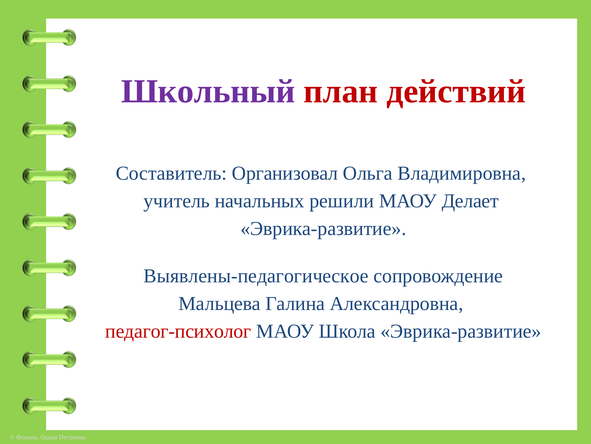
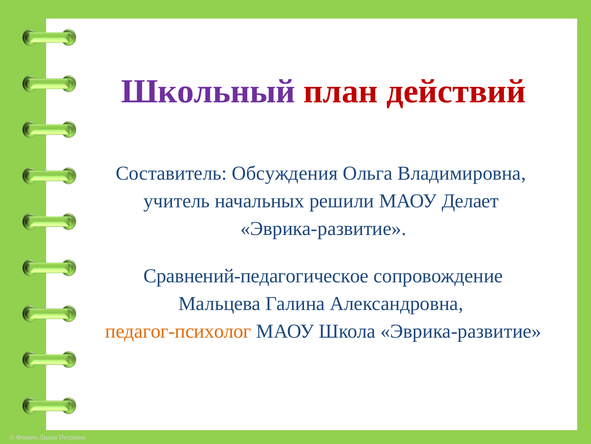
Организовал: Организовал -> Обсуждения (285, 173)
Выявлены-педагогическое: Выявлены-педагогическое -> Сравнений-педагогическое (256, 275)
педагог-психолог colour: red -> orange (178, 331)
